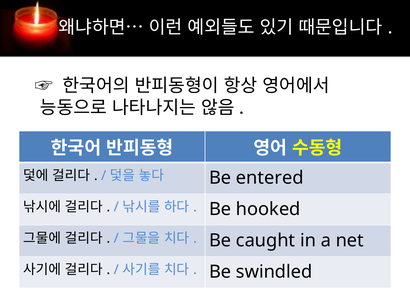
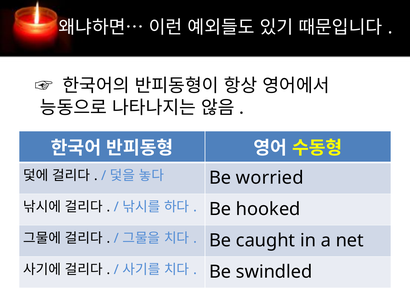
entered: entered -> worried (270, 178)
